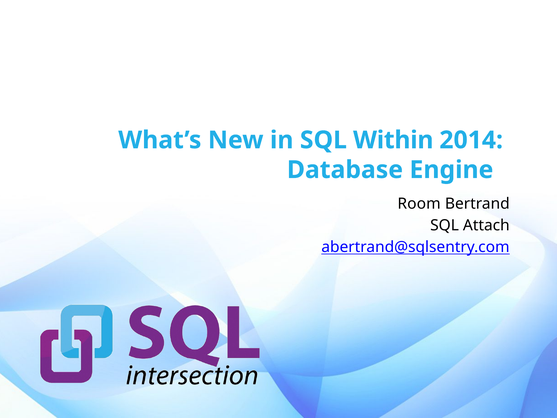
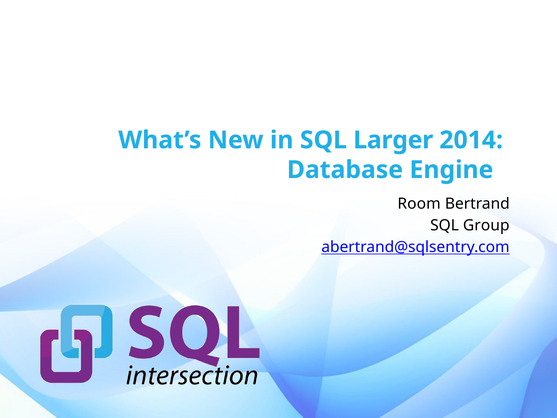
Within: Within -> Larger (393, 140)
Attach: Attach -> Group (486, 225)
